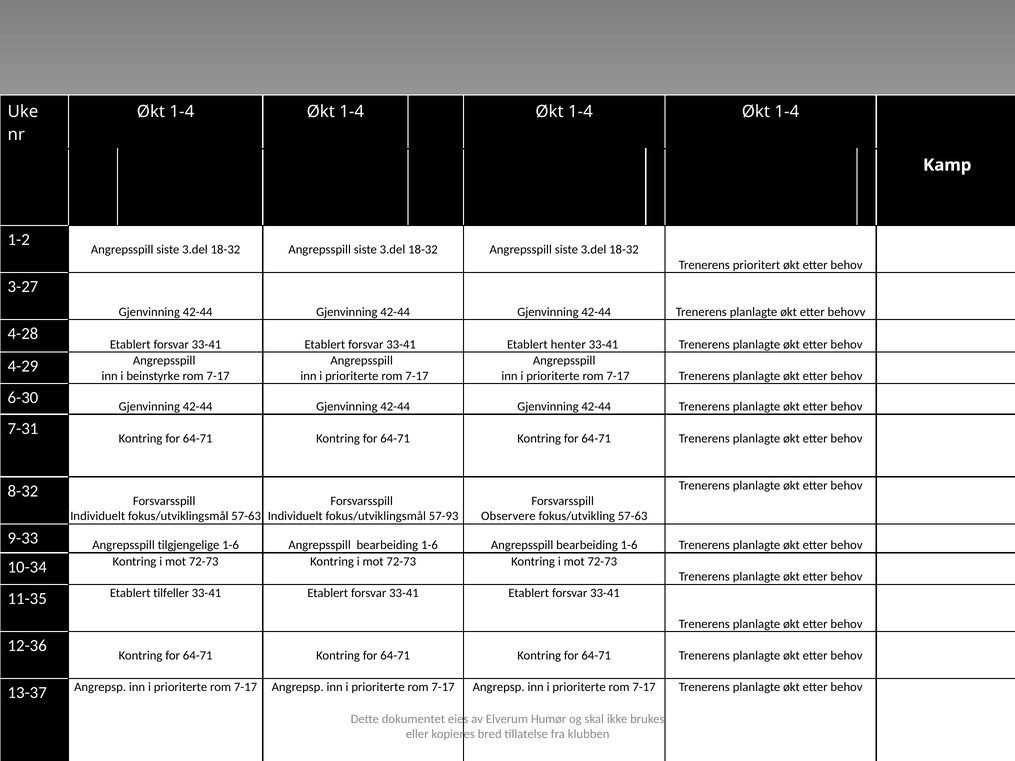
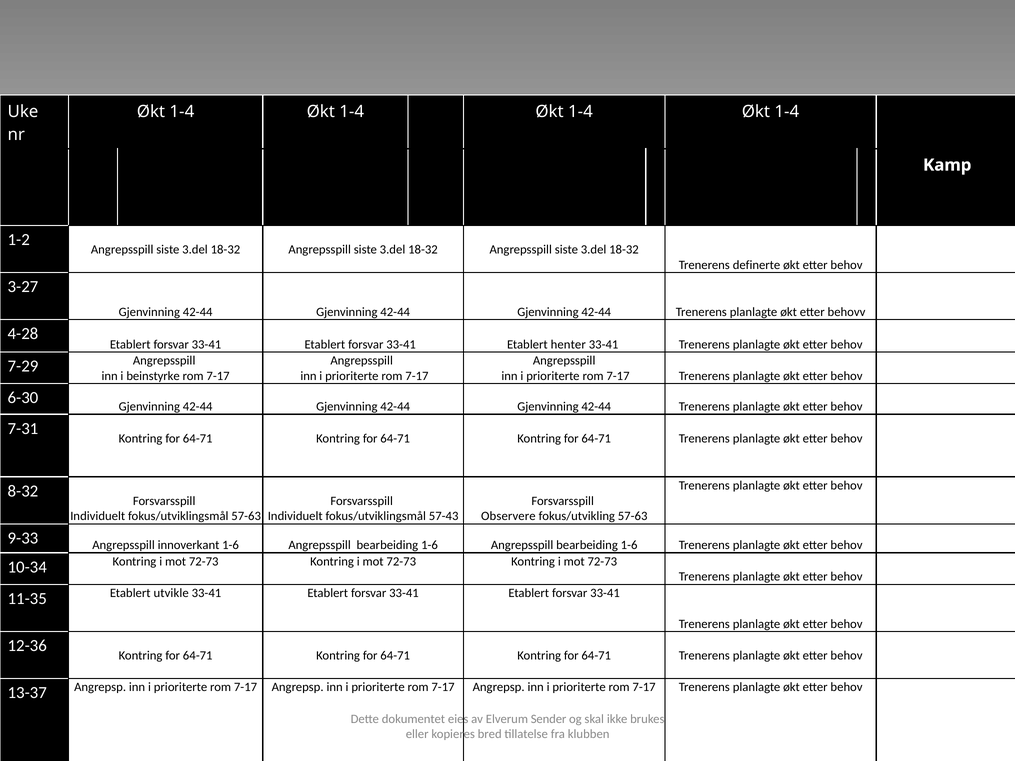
prioritert: prioritert -> definerte (757, 265)
4-29: 4-29 -> 7-29 (23, 366)
57-93: 57-93 -> 57-43 (444, 516)
tilgjengelige: tilgjengelige -> innoverkant (189, 545)
tilfeller: tilfeller -> utvikle (171, 593)
Humør: Humør -> Sender (549, 719)
